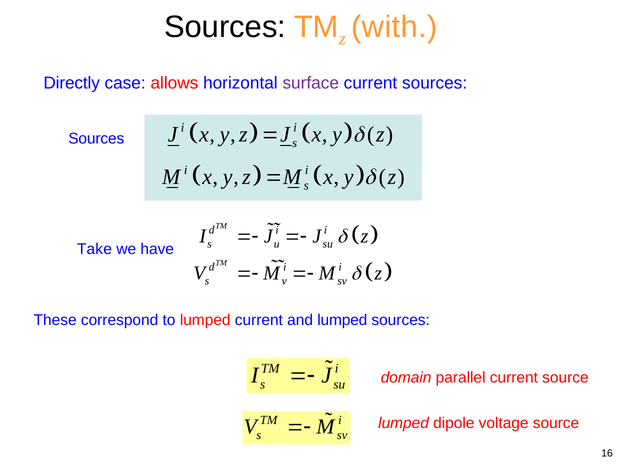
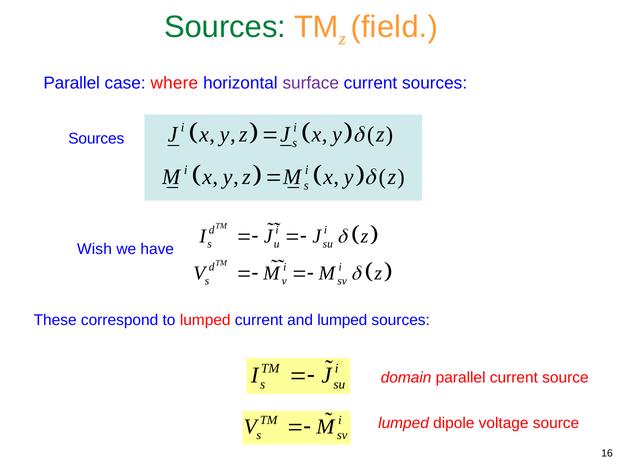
Sources colour: black -> green (225, 27)
with: with -> field (394, 27)
Directly: Directly -> Parallel (72, 83)
allows: allows -> where (174, 83)
Take: Take -> Wish (94, 249)
